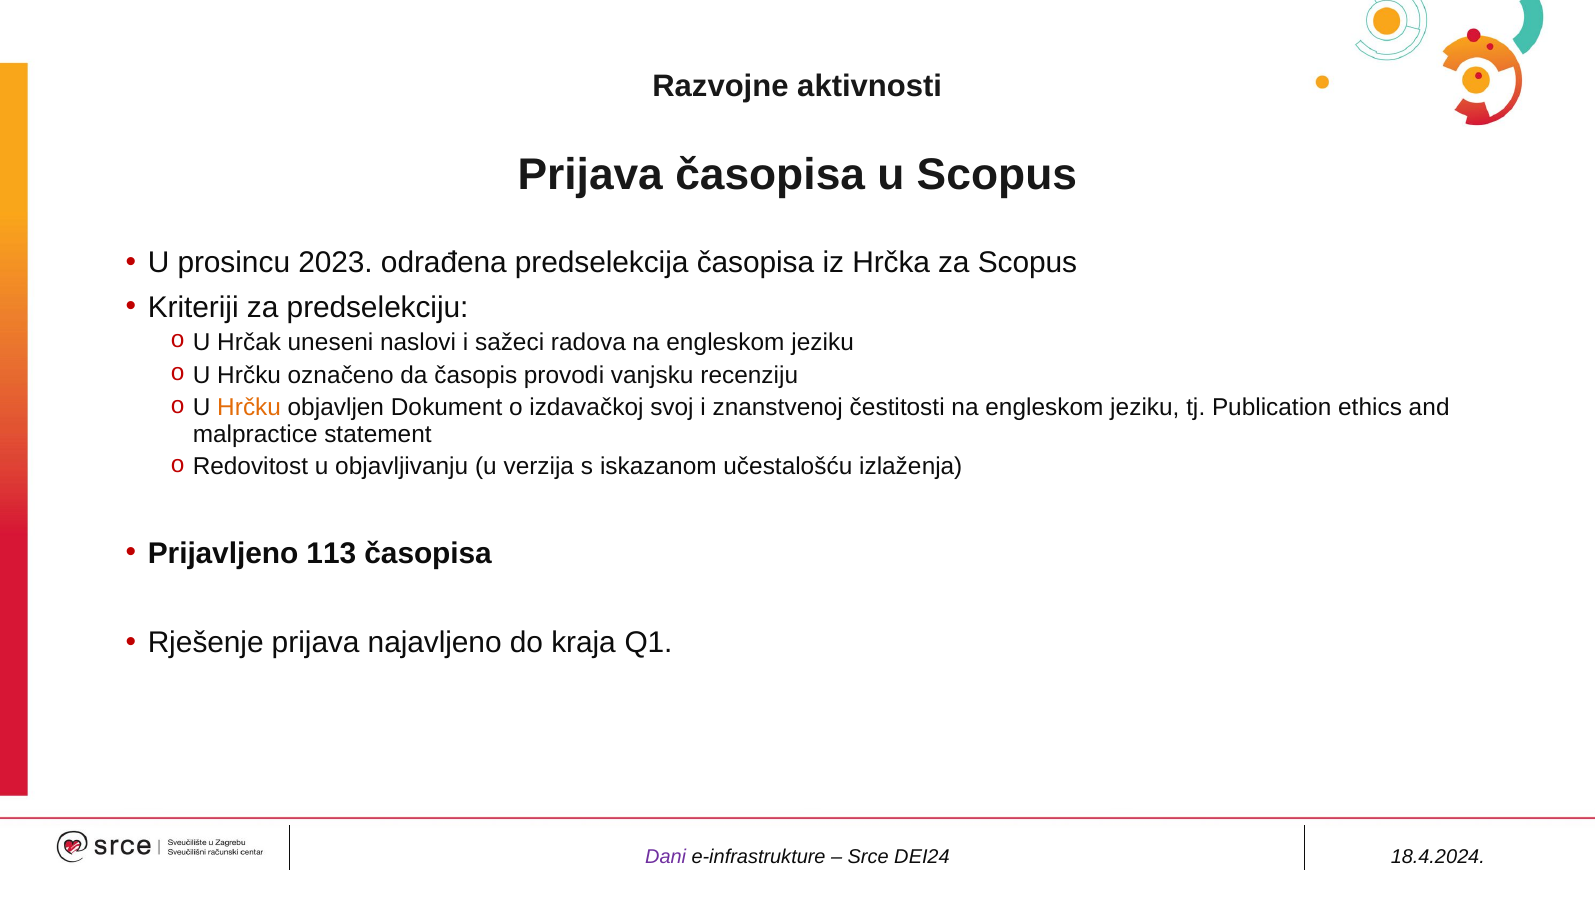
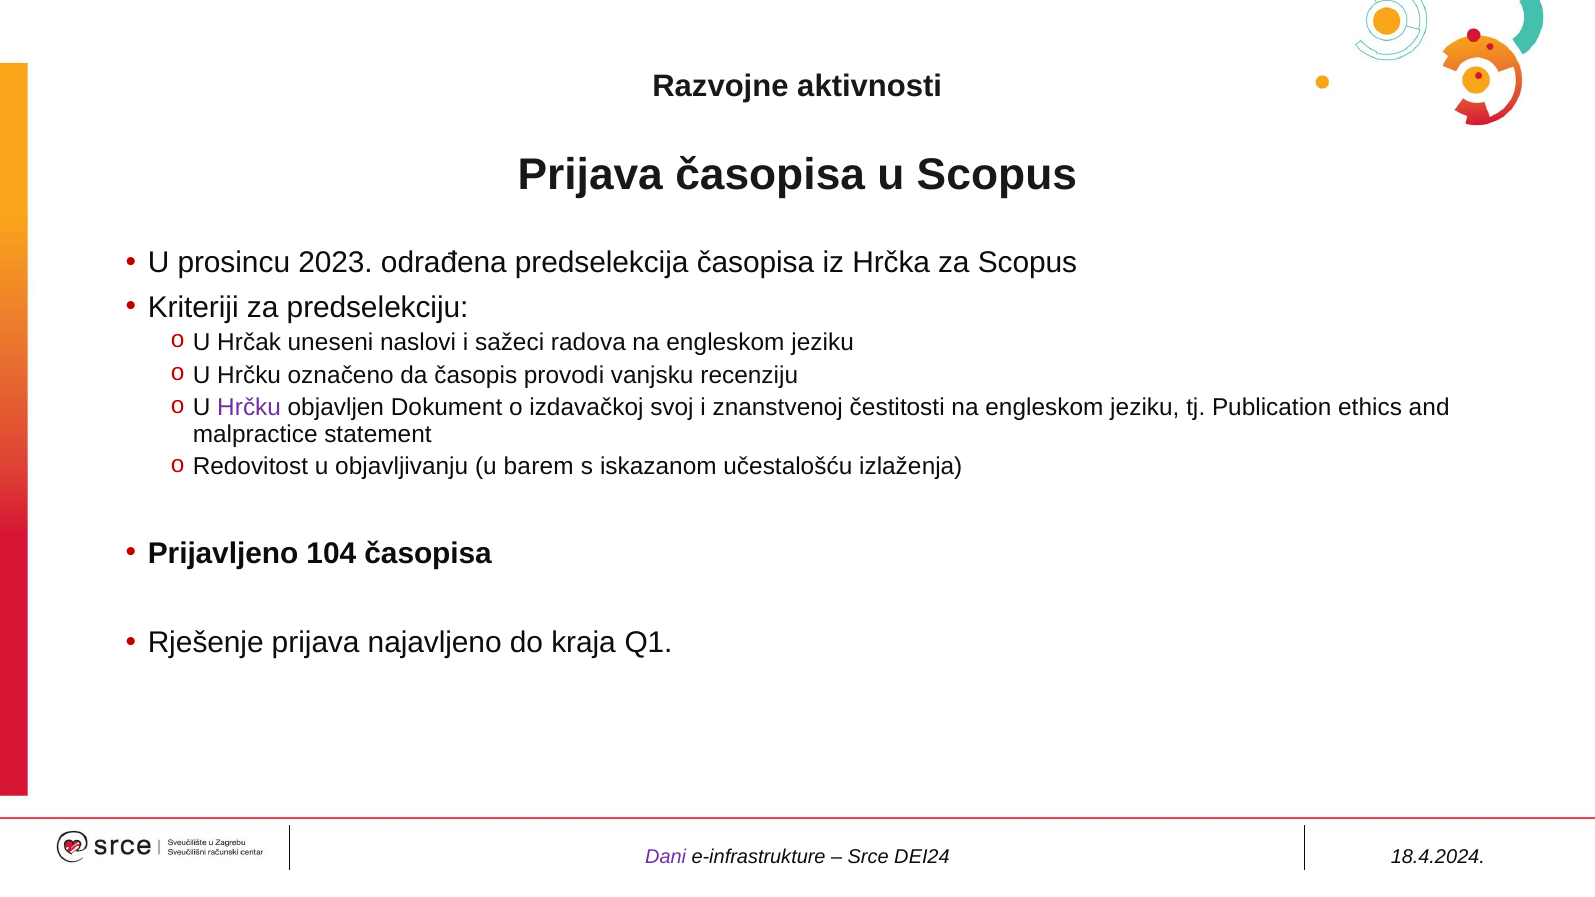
Hrčku colour: orange -> purple (249, 408)
verzija: verzija -> barem (539, 467)
113: 113 -> 104 (331, 553)
